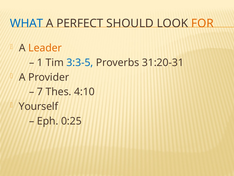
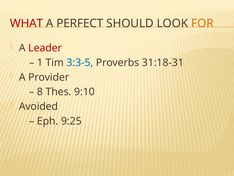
WHAT colour: blue -> red (27, 23)
Leader colour: orange -> red (45, 48)
31:20-31: 31:20-31 -> 31:18-31 (163, 62)
7: 7 -> 8 (40, 92)
4:10: 4:10 -> 9:10 (84, 92)
Yourself: Yourself -> Avoided (38, 106)
0:25: 0:25 -> 9:25 (71, 121)
